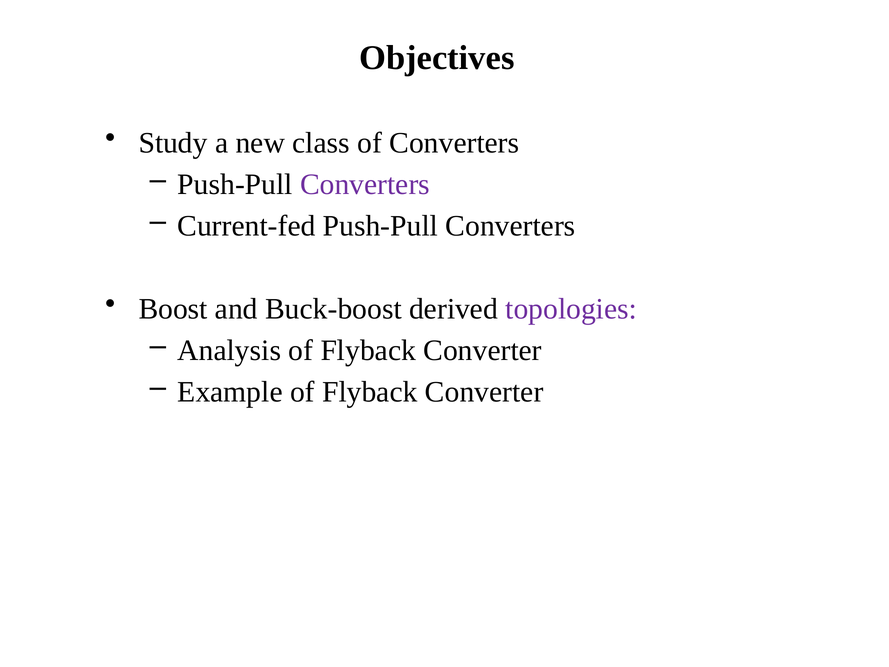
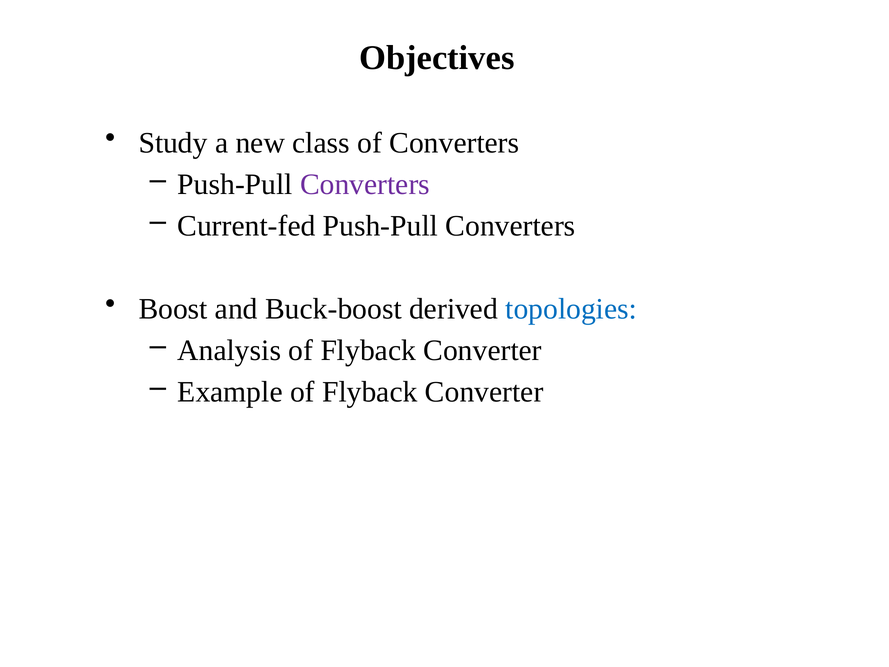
topologies colour: purple -> blue (571, 309)
